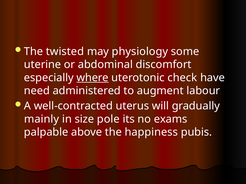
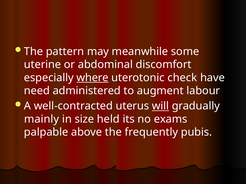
twisted: twisted -> pattern (65, 52)
physiology: physiology -> meanwhile (140, 52)
will underline: none -> present (160, 106)
pole: pole -> held (108, 119)
happiness: happiness -> frequently (151, 133)
